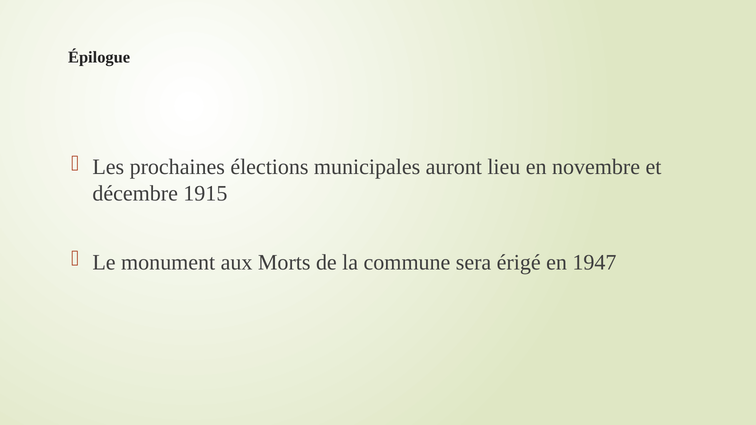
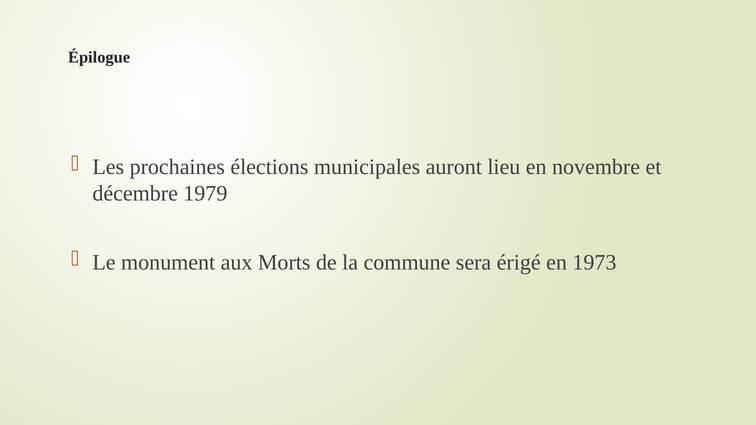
1915: 1915 -> 1979 (205, 194)
1947: 1947 -> 1973 (594, 262)
